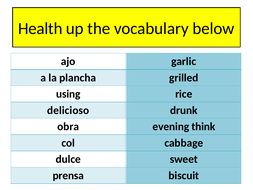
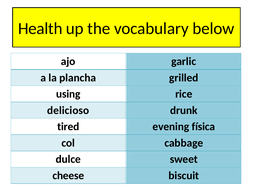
obra: obra -> tired (68, 126)
think: think -> física (203, 126)
prensa: prensa -> cheese (68, 175)
